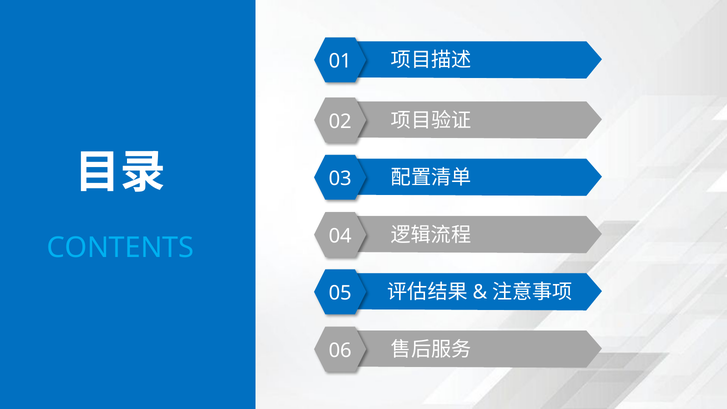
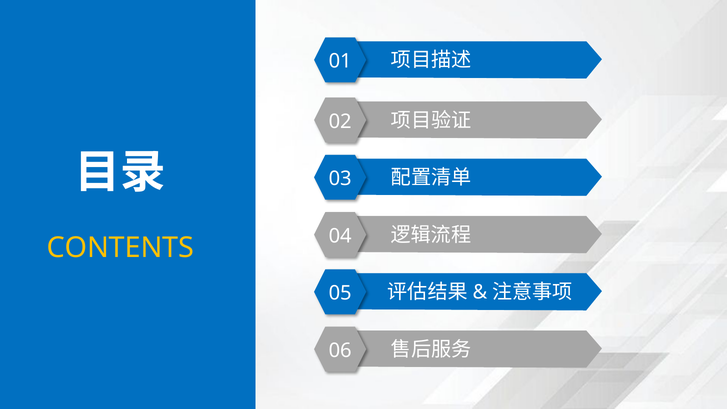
CONTENTS colour: light blue -> yellow (120, 247)
